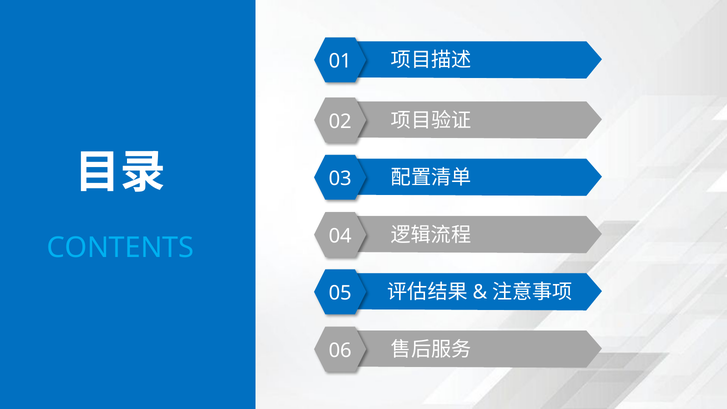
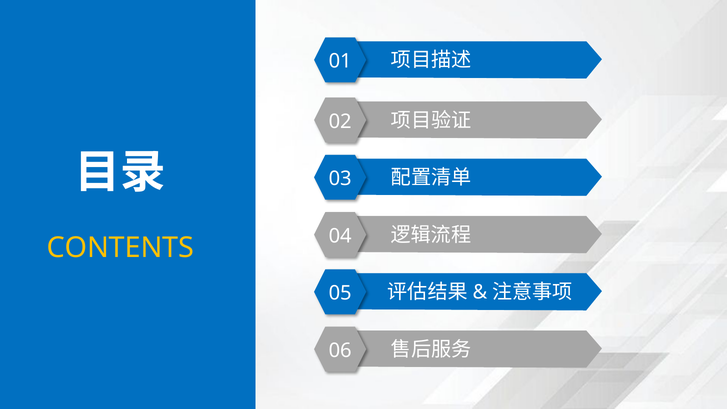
CONTENTS colour: light blue -> yellow (120, 247)
